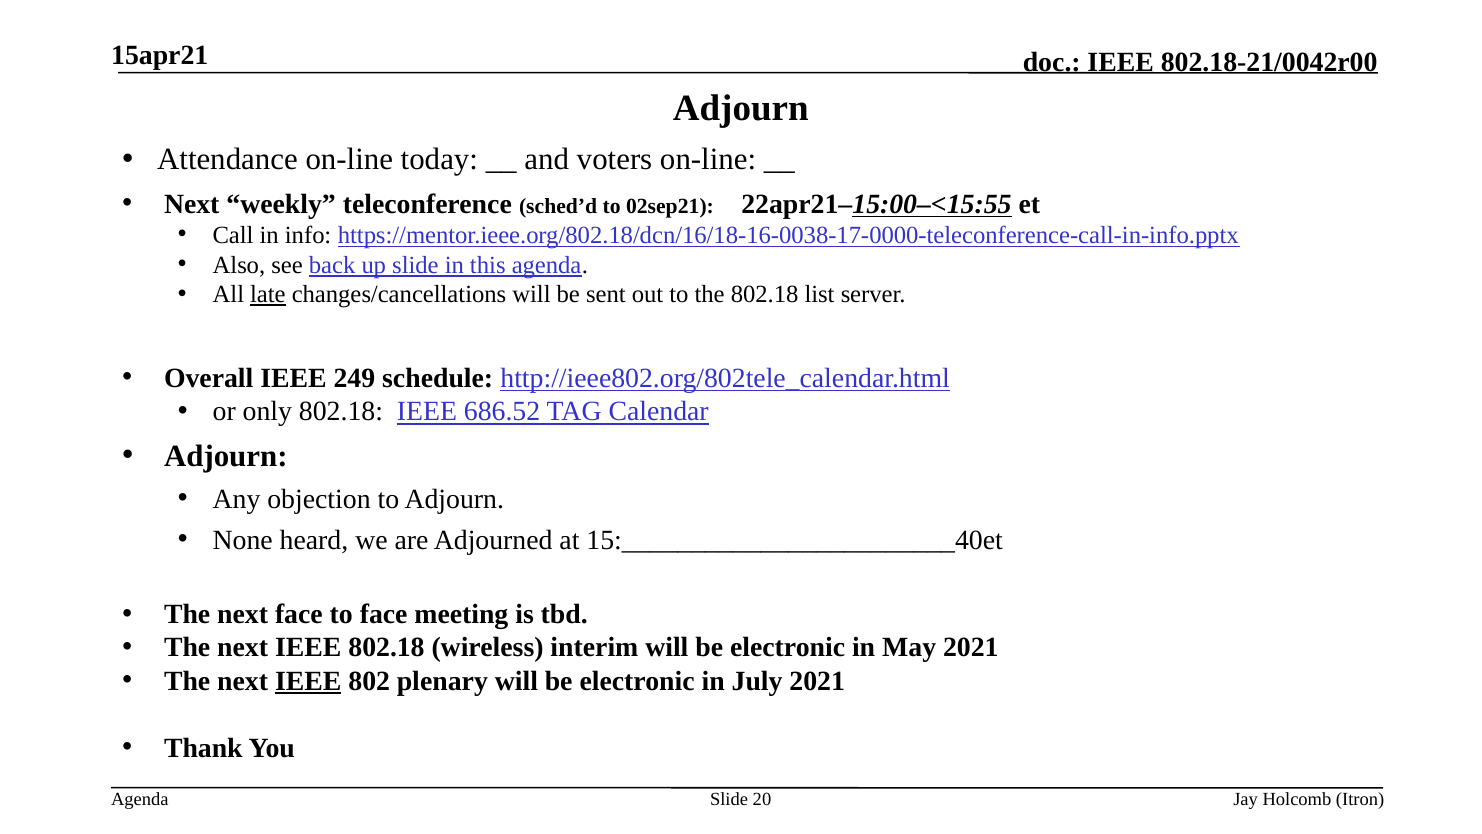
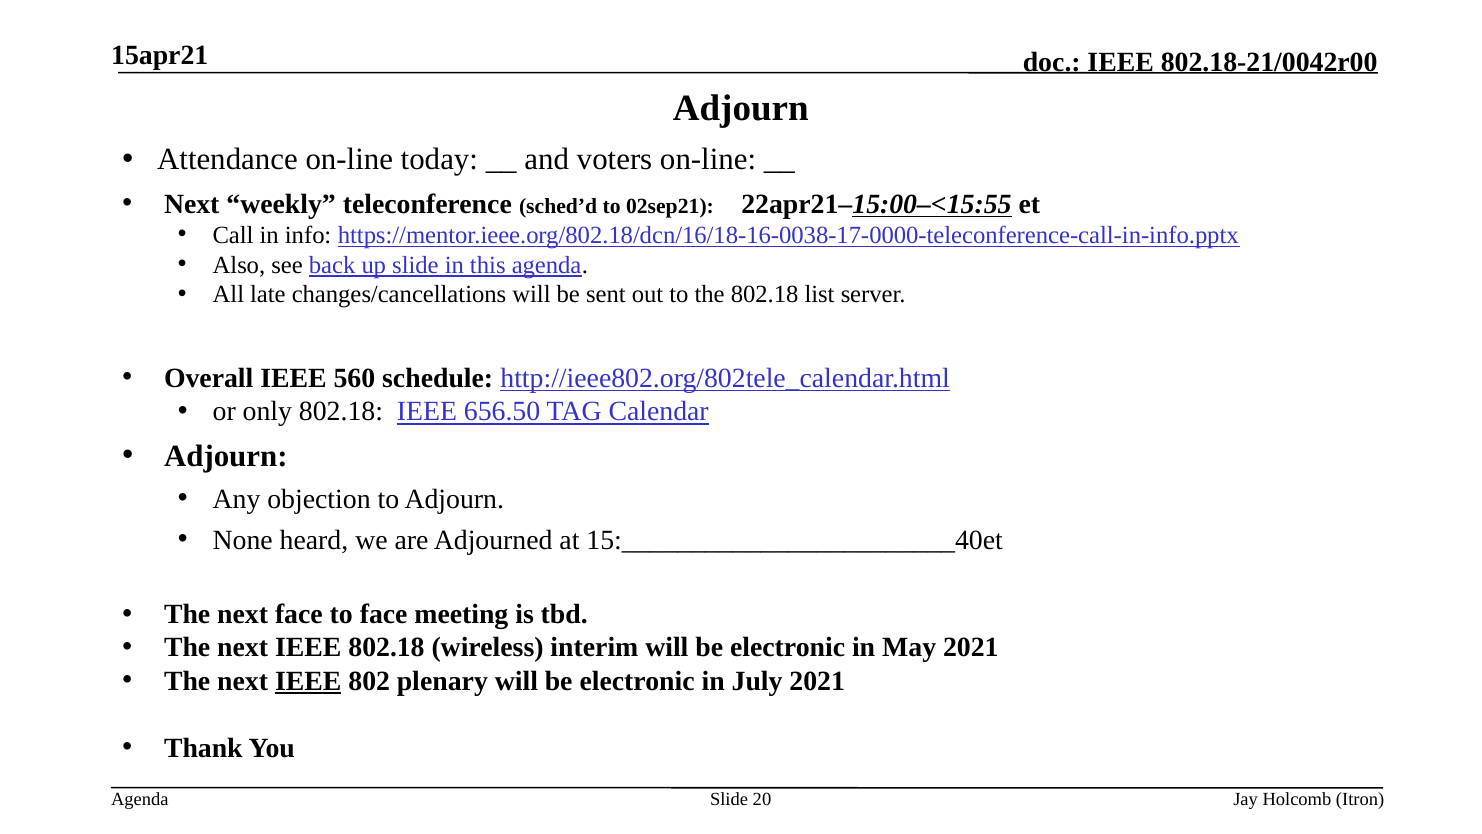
late underline: present -> none (268, 294)
249: 249 -> 560 (354, 378)
686.52: 686.52 -> 656.50 (502, 411)
